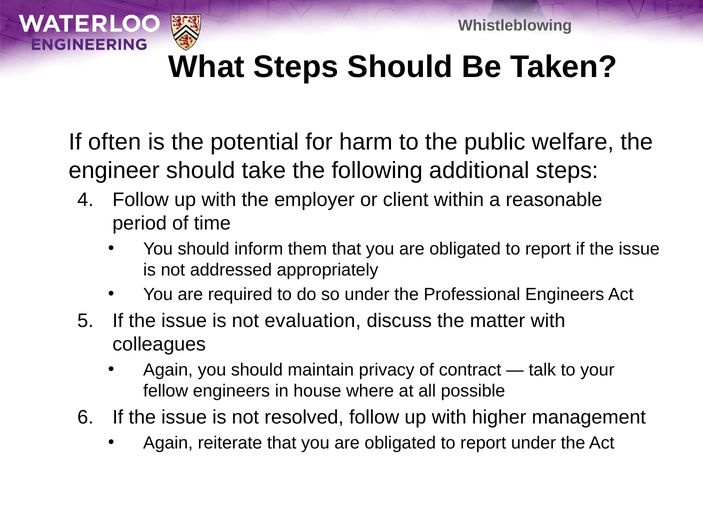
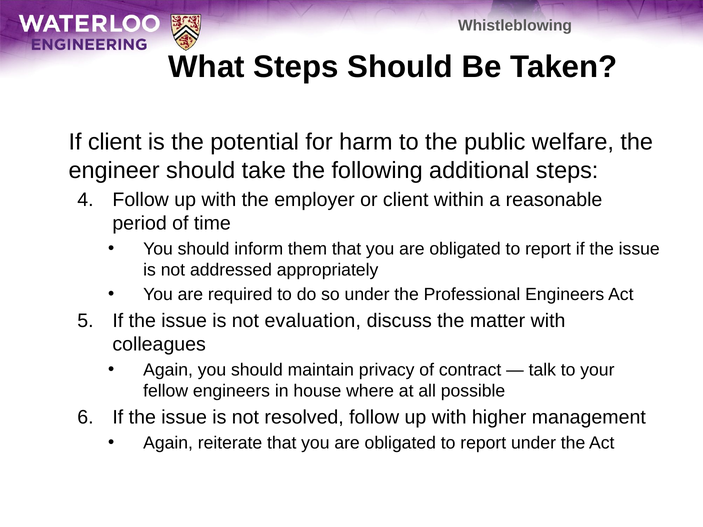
If often: often -> client (115, 142)
